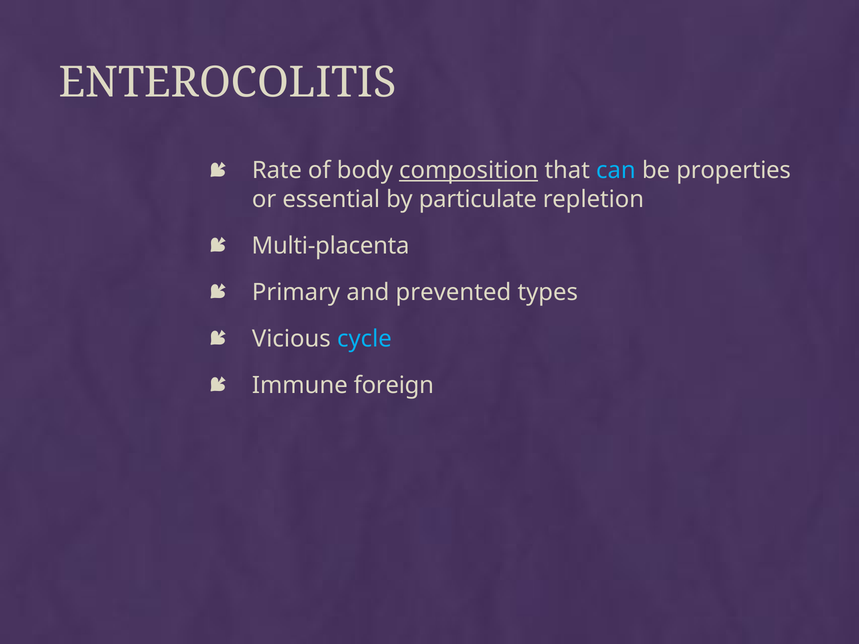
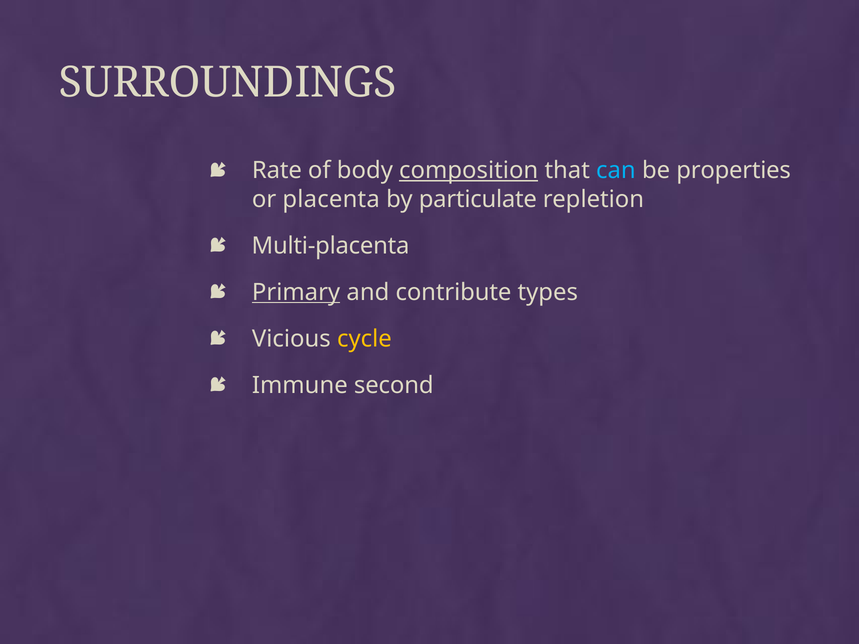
ENTEROCOLITIS: ENTEROCOLITIS -> SURROUNDINGS (228, 82)
essential: essential -> placenta (331, 199)
Primary underline: none -> present (296, 292)
prevented: prevented -> contribute (453, 292)
cycle colour: light blue -> yellow (364, 339)
foreign: foreign -> second (394, 385)
